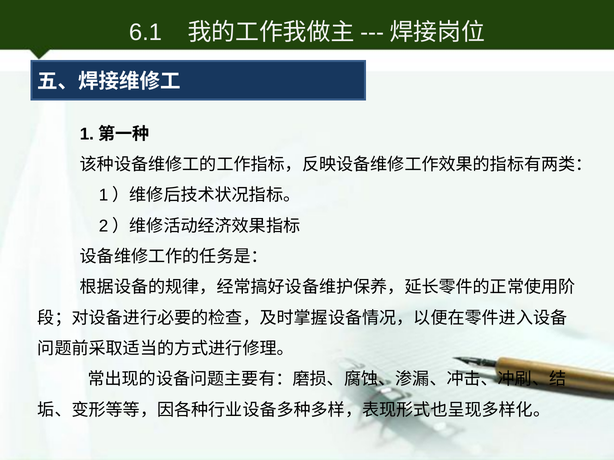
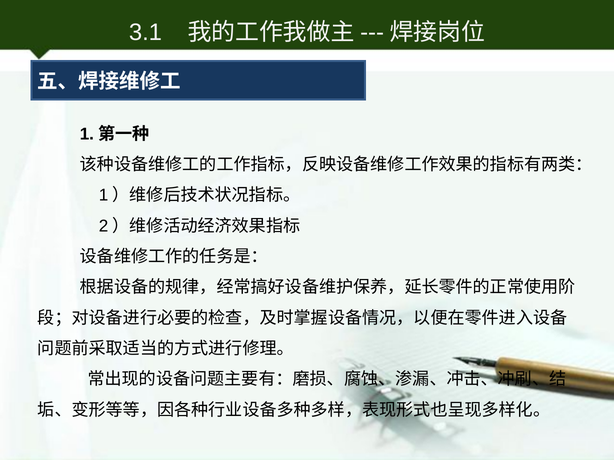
6.1: 6.1 -> 3.1 (145, 33)
